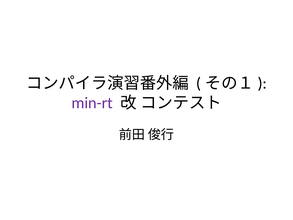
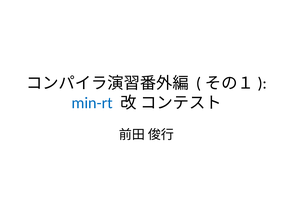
min-rt colour: purple -> blue (92, 103)
